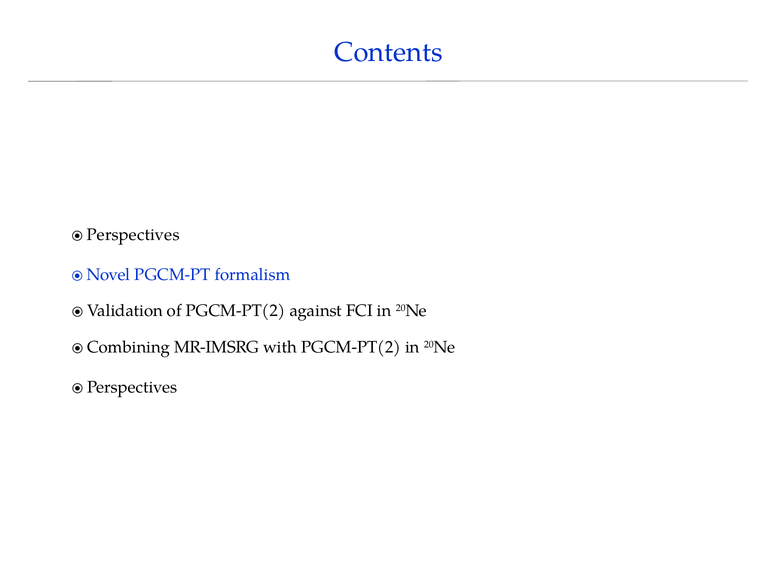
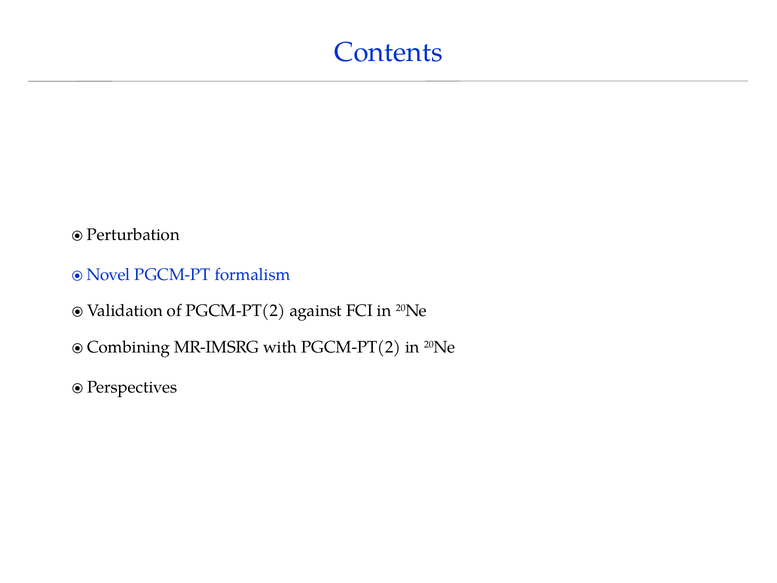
Perspectives: Perspectives -> Perturbation (133, 235)
